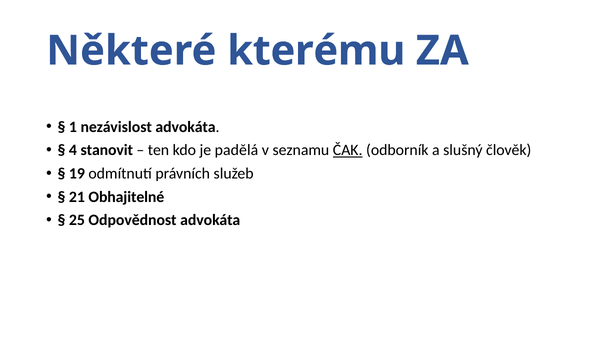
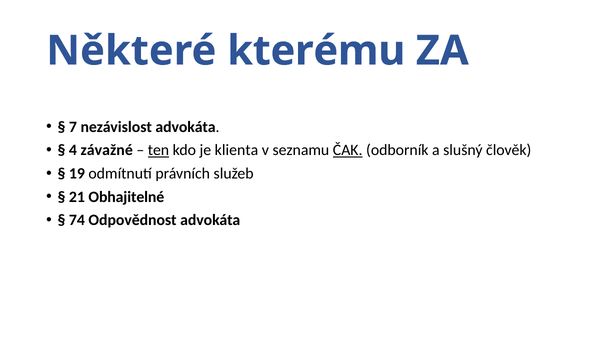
1: 1 -> 7 (73, 127)
stanovit: stanovit -> závažné (107, 150)
ten underline: none -> present (159, 150)
padělá: padělá -> klienta (236, 150)
25: 25 -> 74 (77, 220)
